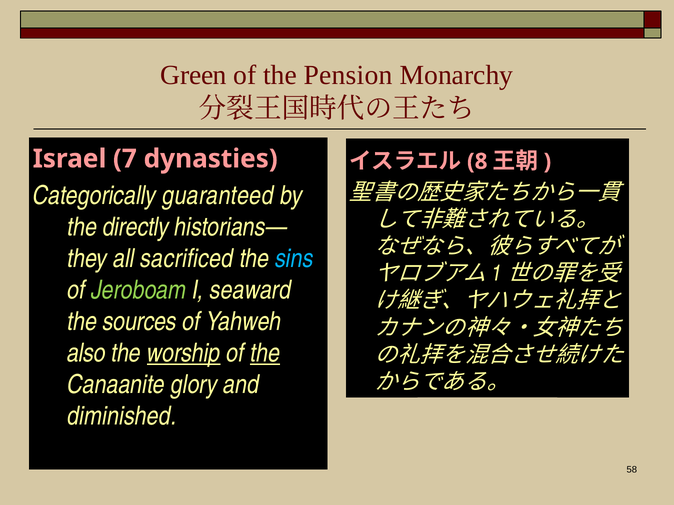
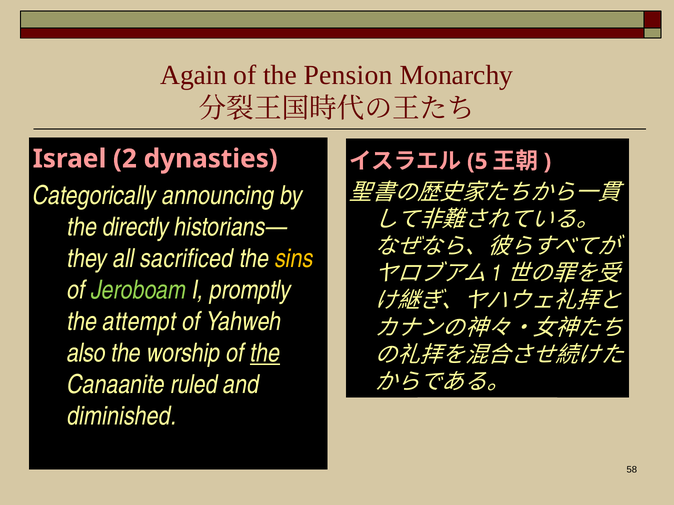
Green: Green -> Again (194, 75)
8: 8 -> 5 (477, 162)
7: 7 -> 2 (125, 159)
guaranteed: guaranteed -> announcing (218, 196)
sins colour: light blue -> yellow (294, 259)
seaward: seaward -> promptly (251, 290)
sources: sources -> attempt (140, 322)
worship underline: present -> none (184, 353)
glory: glory -> ruled (194, 385)
